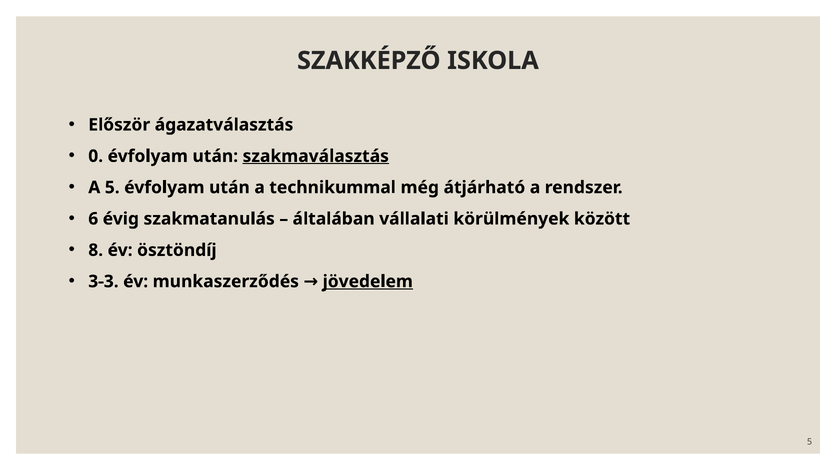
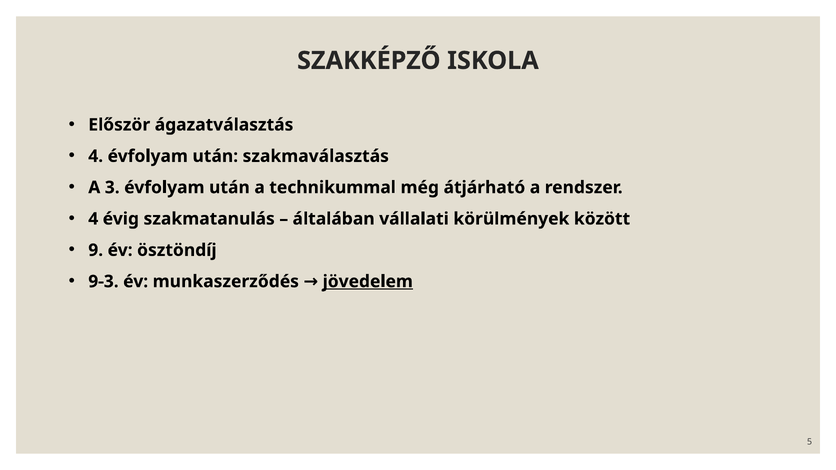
0: 0 -> 4 (96, 156)
szakmaválasztás underline: present -> none (316, 156)
A 5: 5 -> 3 (112, 188)
6: 6 -> 4 (93, 219)
8: 8 -> 9 (96, 250)
3-3: 3-3 -> 9-3 (103, 282)
